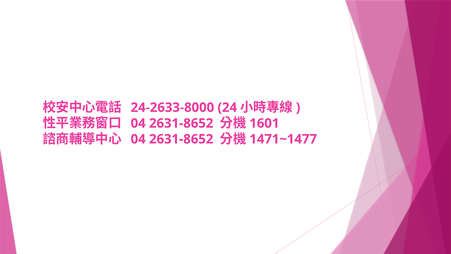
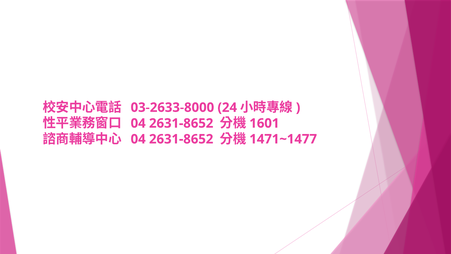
24-2633-8000: 24-2633-8000 -> 03-2633-8000 (172, 107)
